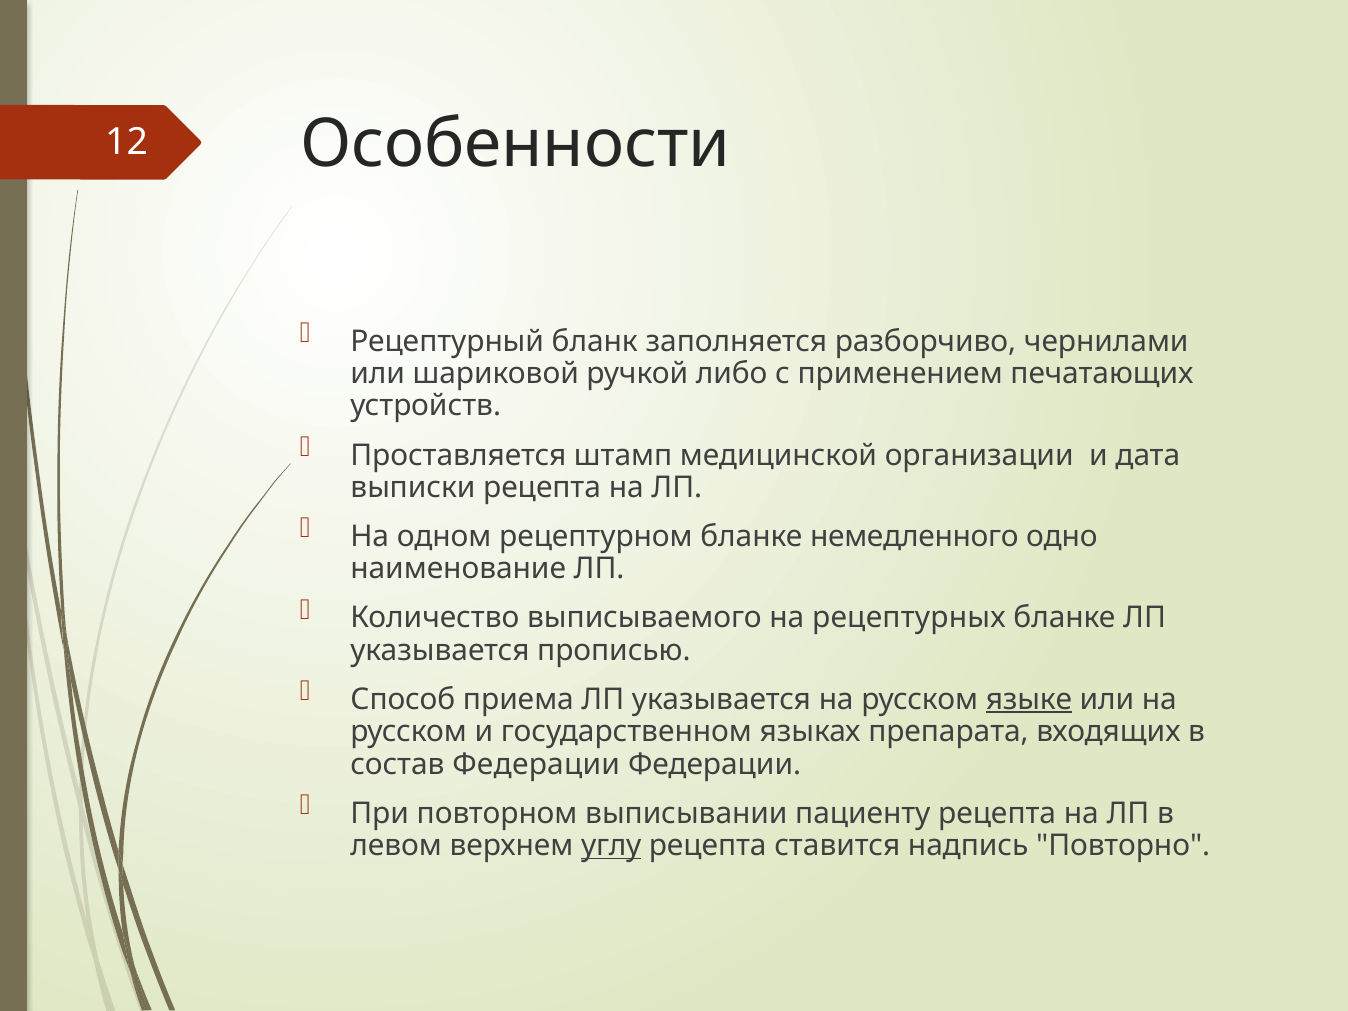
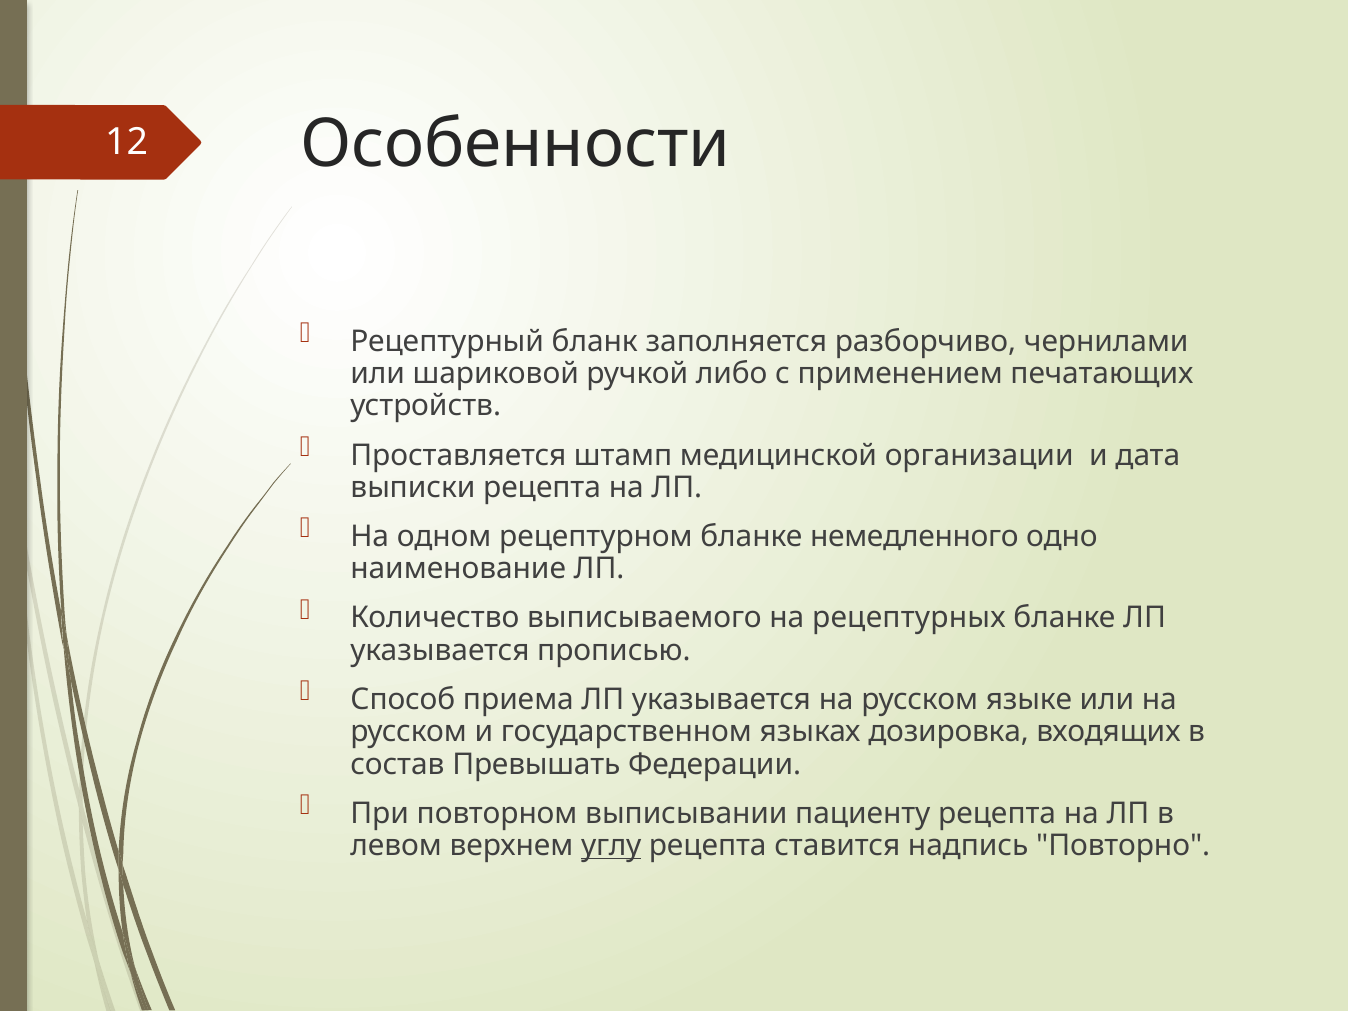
языке underline: present -> none (1029, 700)
препарата: препарата -> дозировка (949, 732)
состав Федерации: Федерации -> Превышать (536, 764)
